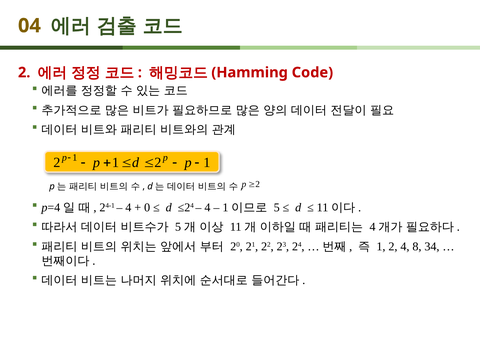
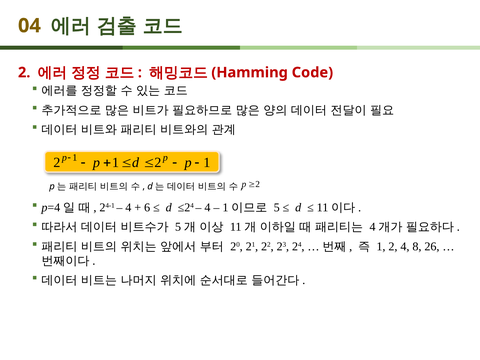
0: 0 -> 6 (147, 207)
34: 34 -> 26 (432, 246)
